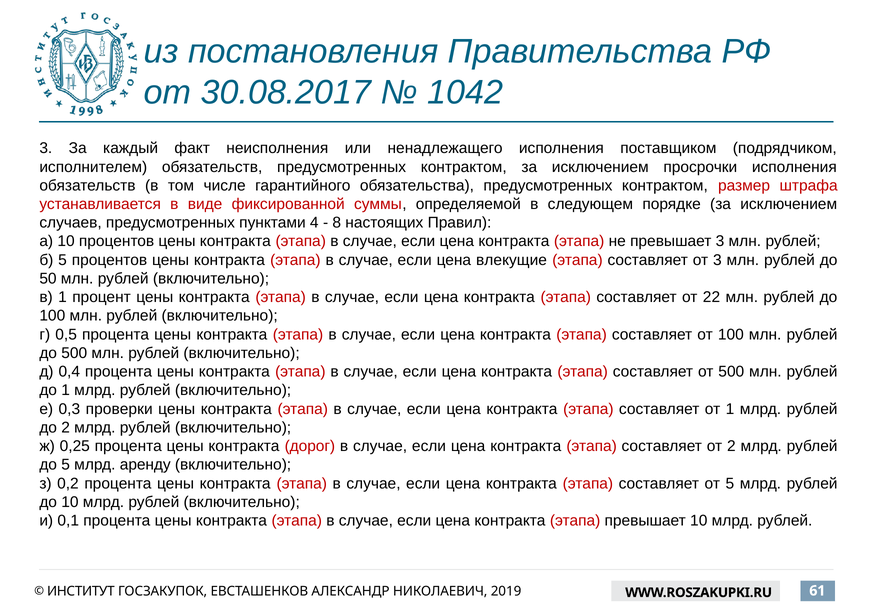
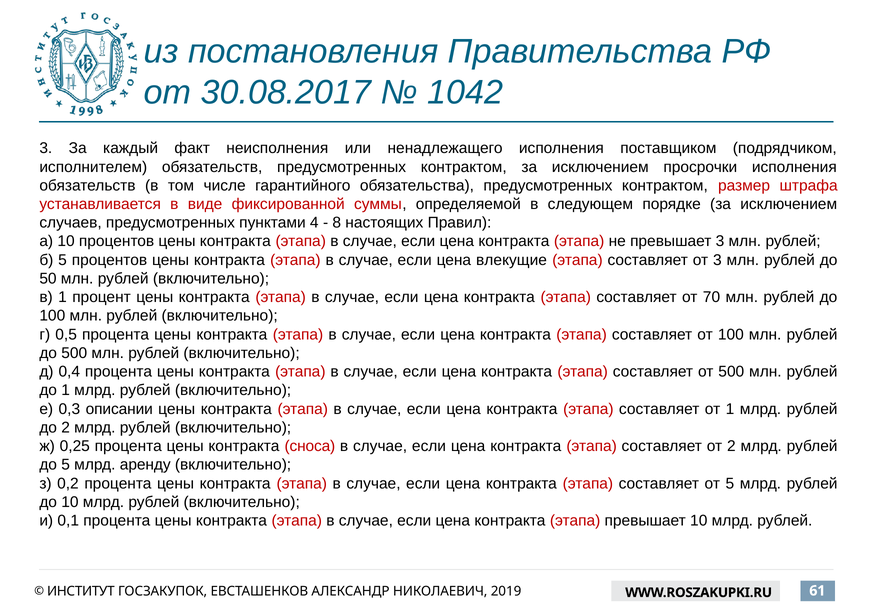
22: 22 -> 70 (711, 297)
проверки: проверки -> описании (119, 409)
дорог: дорог -> сноса (310, 446)
